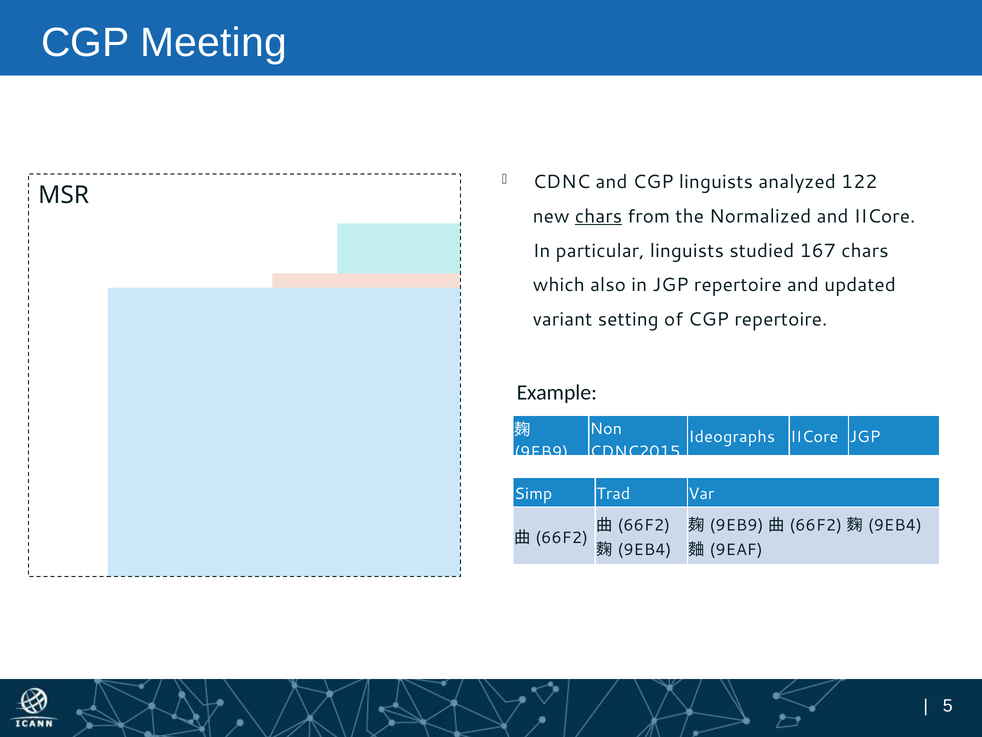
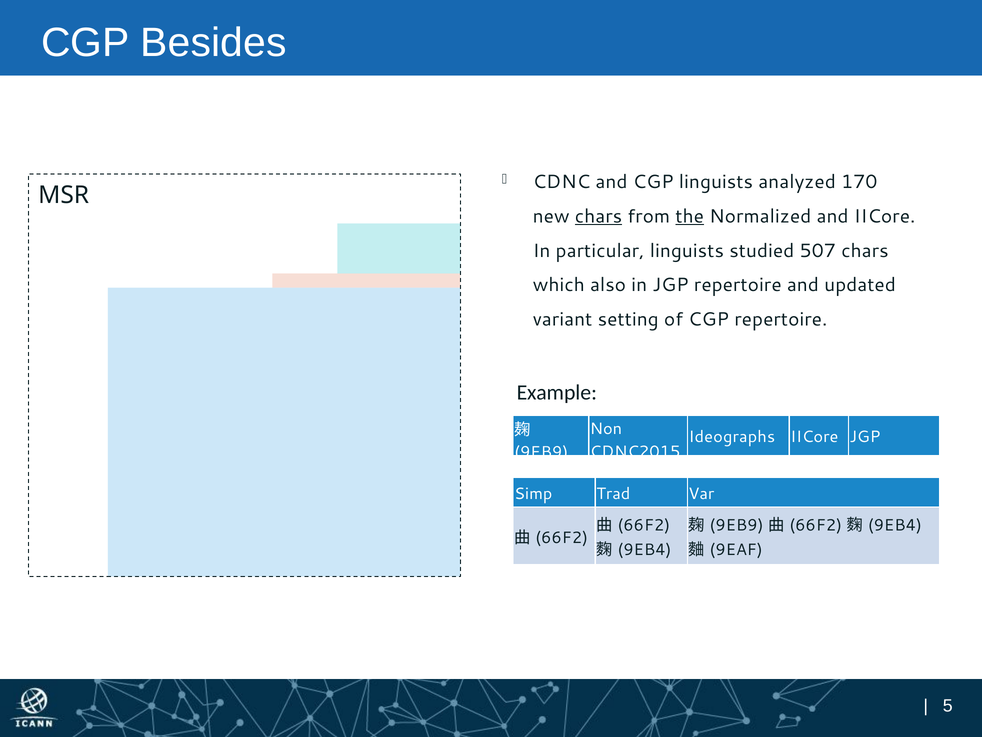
Meeting: Meeting -> Besides (213, 43)
122: 122 -> 170 (859, 182)
the underline: none -> present (690, 216)
167: 167 -> 507 (818, 251)
